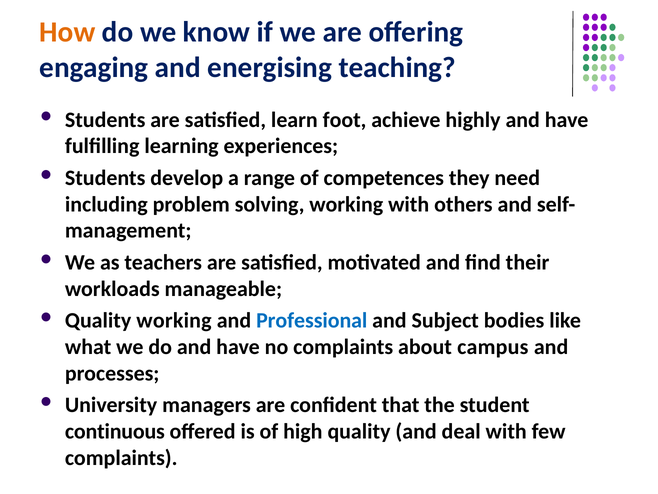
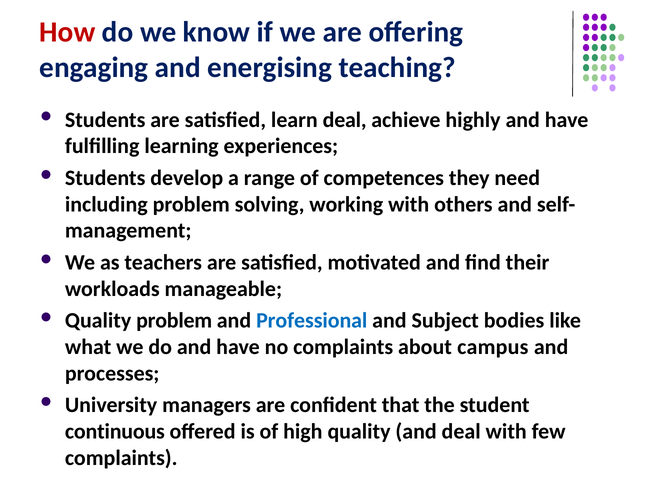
How colour: orange -> red (67, 32)
learn foot: foot -> deal (345, 120)
Quality working: working -> problem (174, 320)
